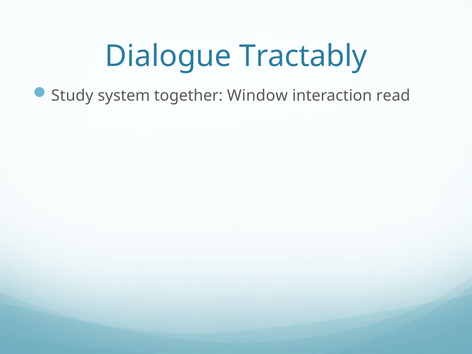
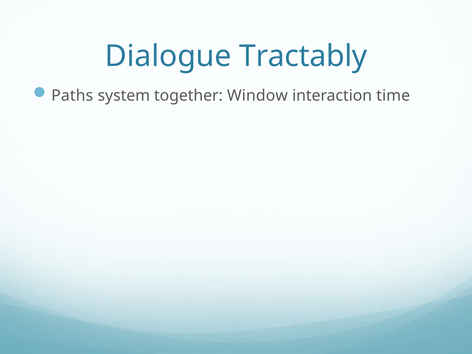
Study: Study -> Paths (72, 96)
read: read -> time (393, 96)
